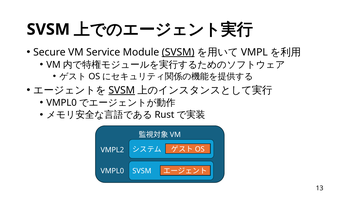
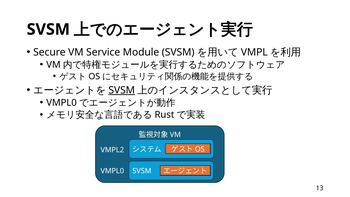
SVSM underline: present -> none (178, 52)
